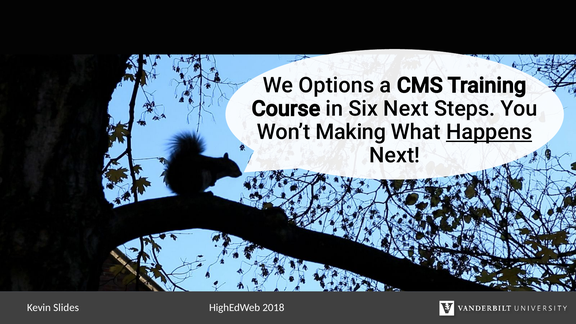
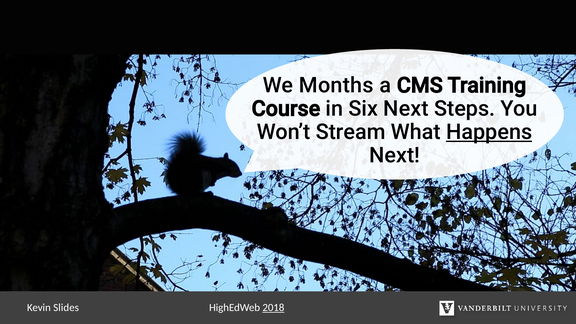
Options: Options -> Months (336, 85)
Making: Making -> Stream (351, 132)
2018 underline: none -> present (273, 308)
